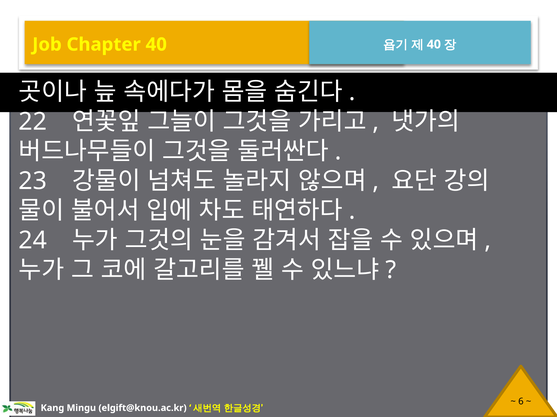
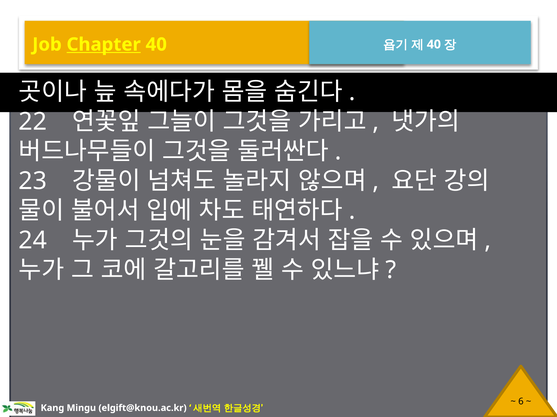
Chapter underline: none -> present (104, 45)
